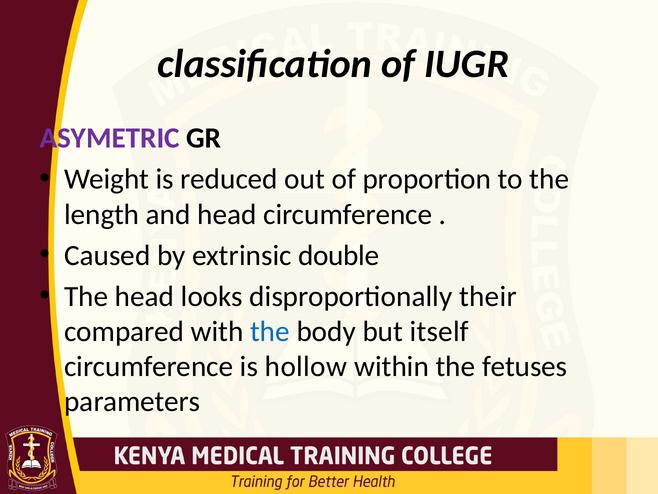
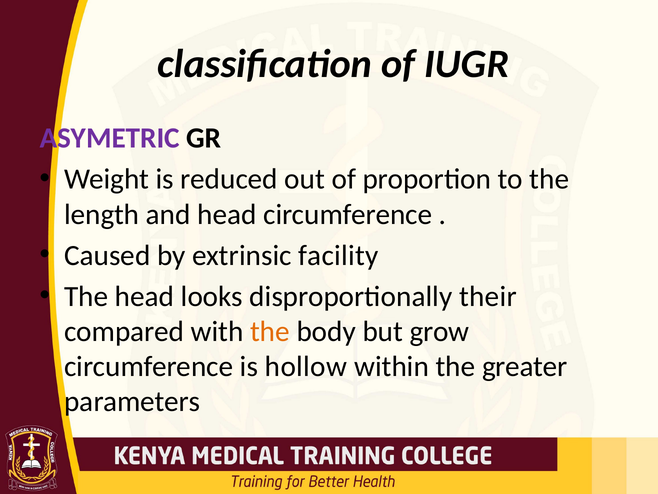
double: double -> facility (338, 255)
the colour: blue -> orange (270, 331)
itself: itself -> grow (440, 331)
fetuses: fetuses -> greater (525, 366)
